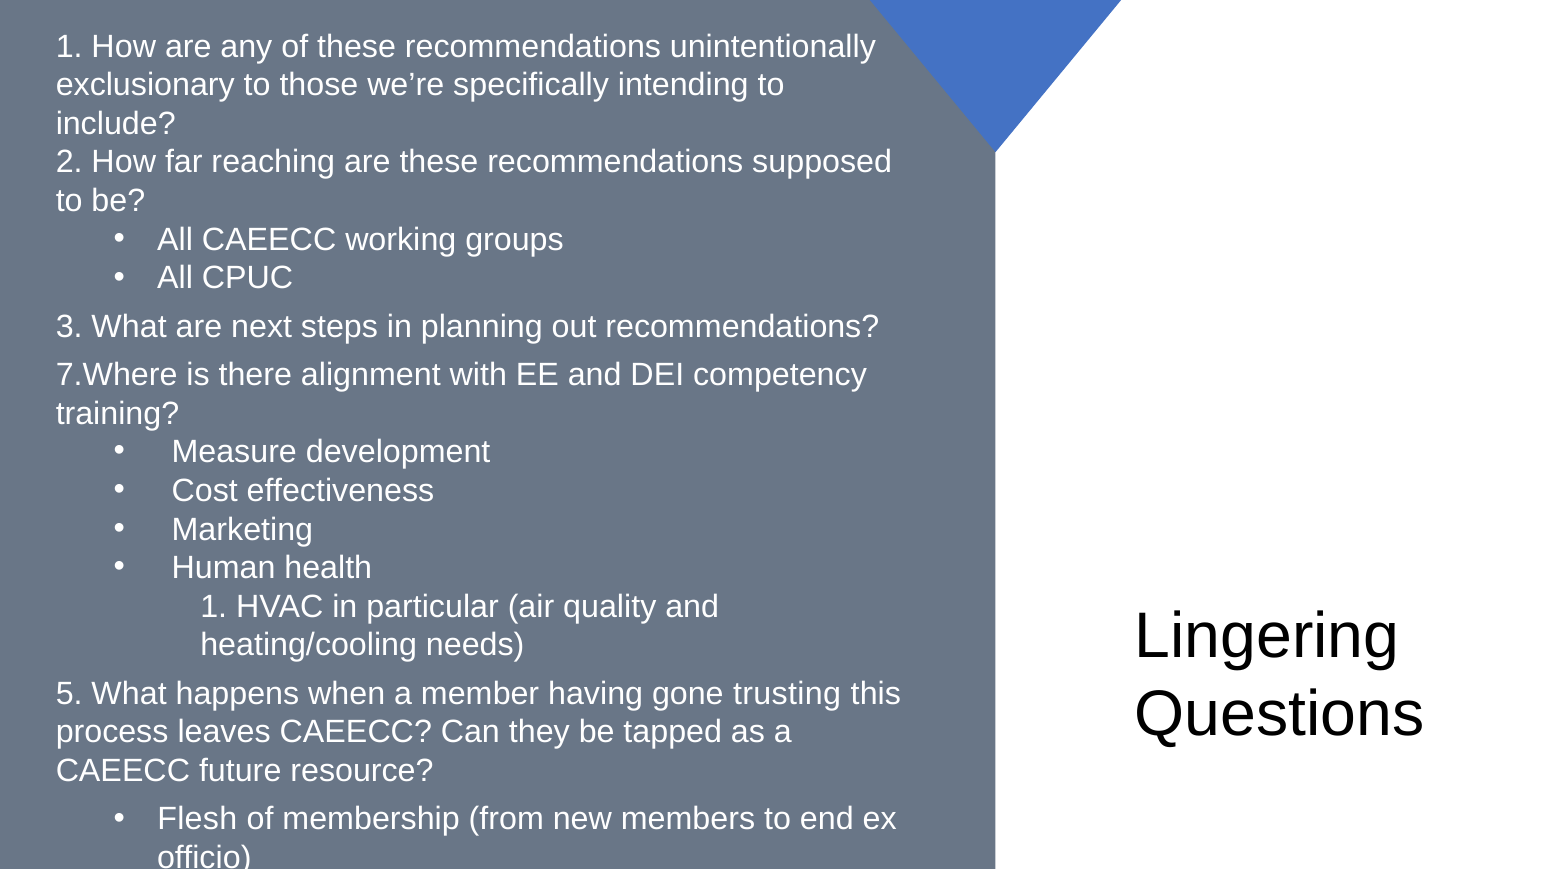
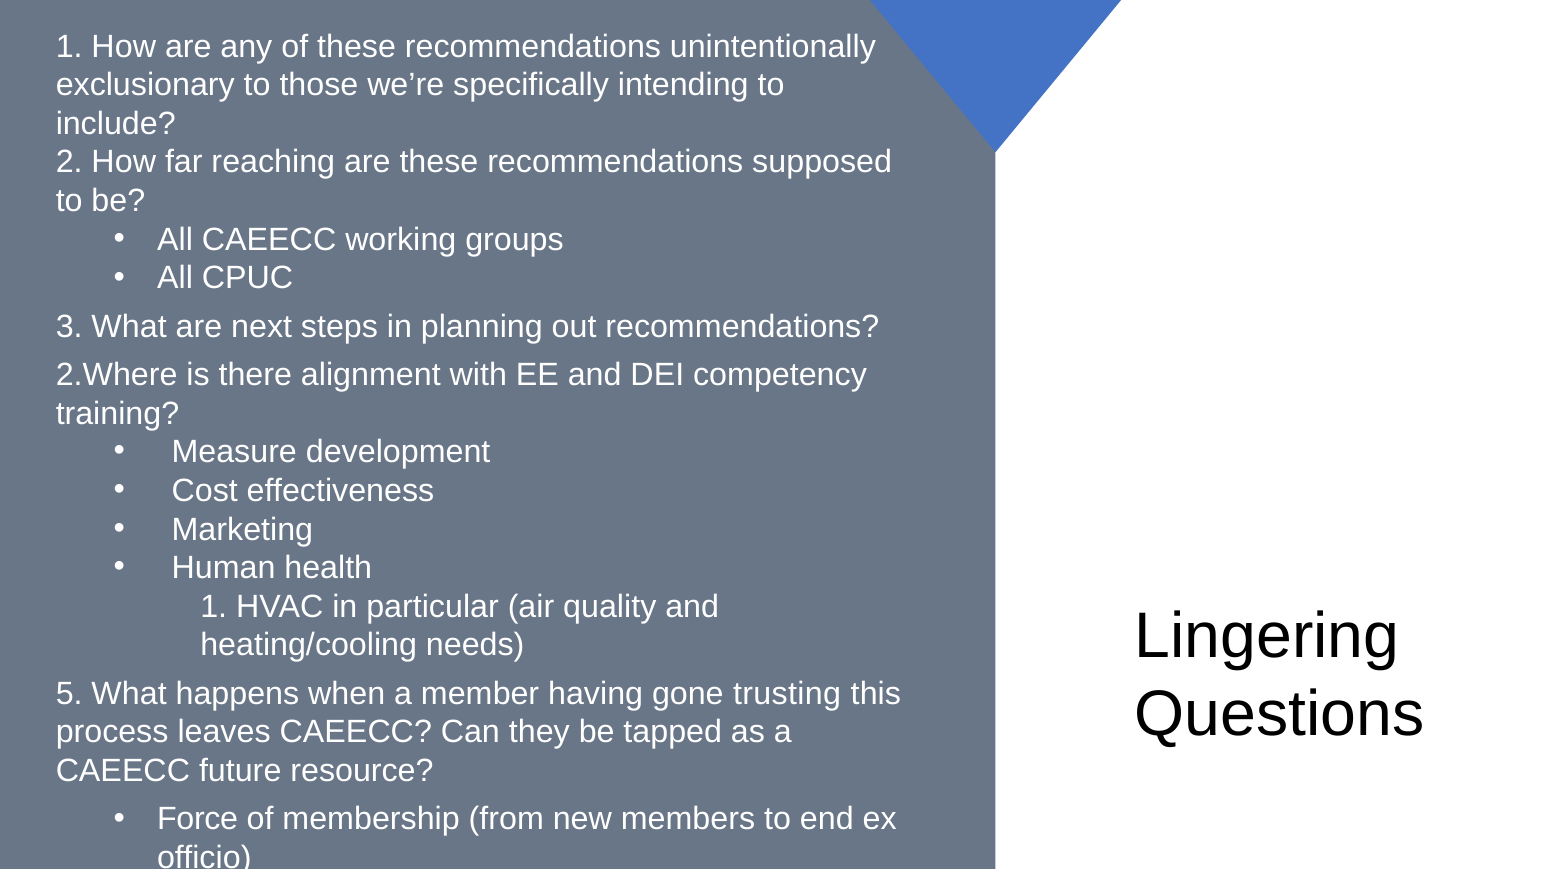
7.Where: 7.Where -> 2.Where (117, 375)
Flesh: Flesh -> Force (198, 819)
